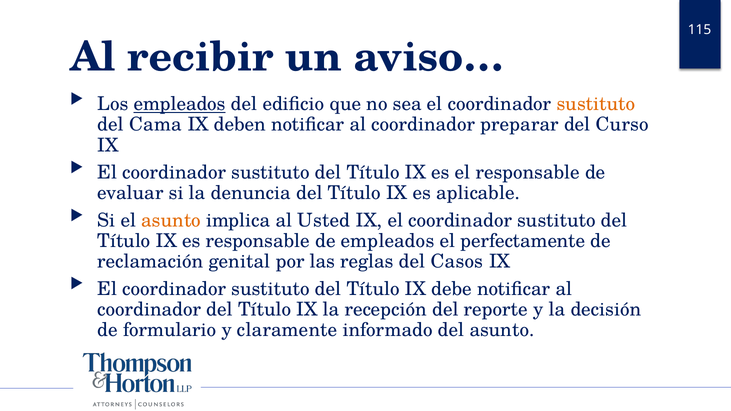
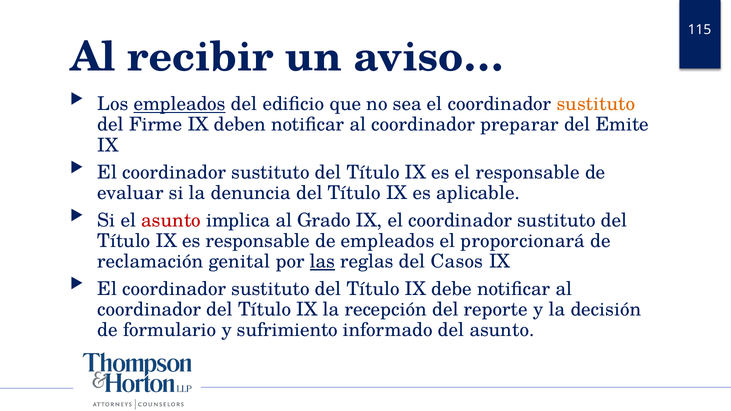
Cama: Cama -> Firme (156, 125)
Curso: Curso -> Emite (622, 125)
asunto colour: orange -> red (171, 221)
Usted: Usted -> Grado (324, 221)
perfectamente: perfectamente -> proporcionará (523, 241)
las underline: none -> present (322, 262)
claramente: claramente -> sufrimiento (287, 330)
